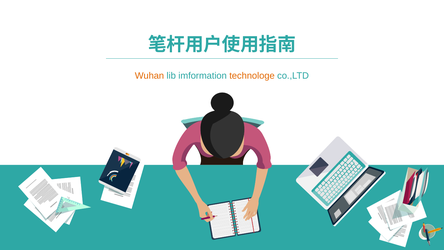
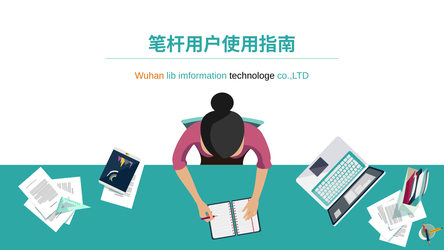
technologe colour: orange -> black (252, 76)
